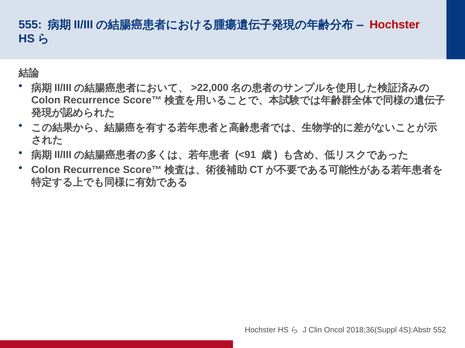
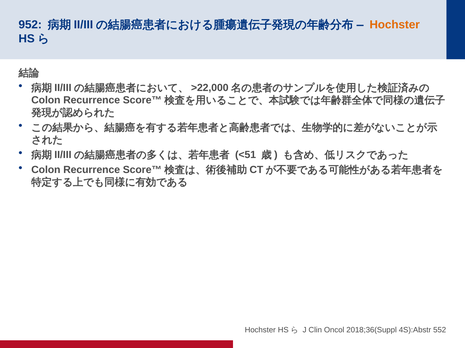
555: 555 -> 952 (30, 25)
Hochster colour: red -> orange (395, 25)
<91: <91 -> <51 (246, 155)
